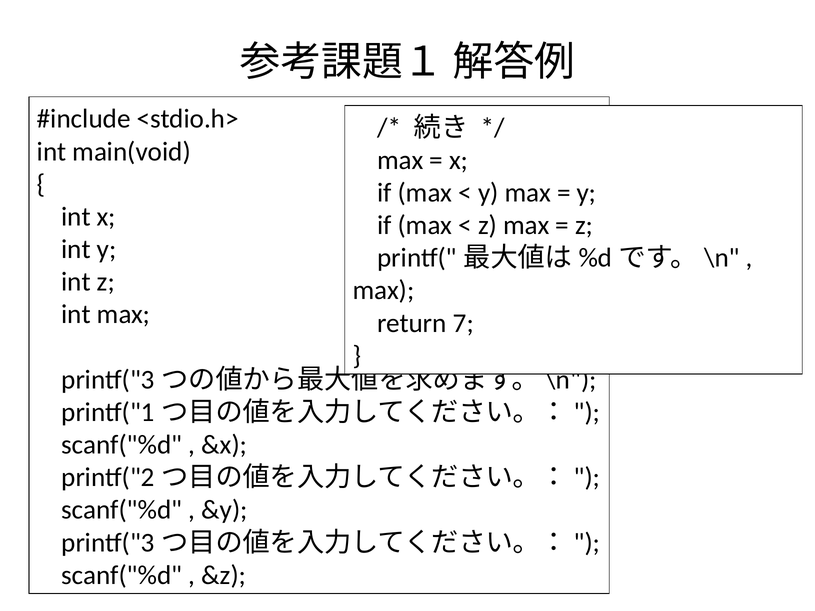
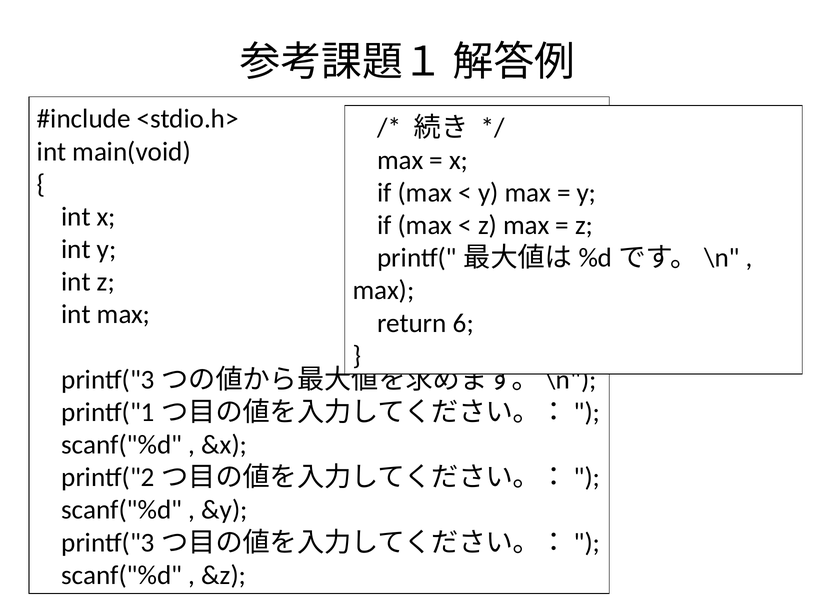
7: 7 -> 6 (463, 323)
